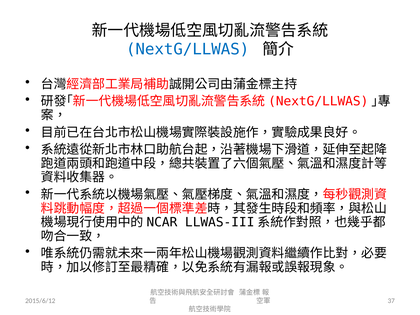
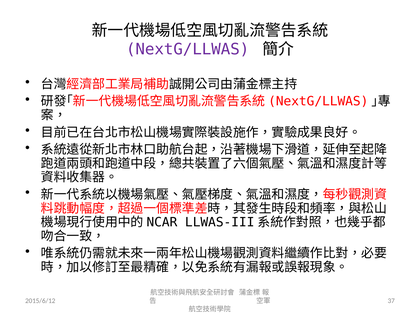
NextG/LLWAS colour: blue -> purple (188, 49)
